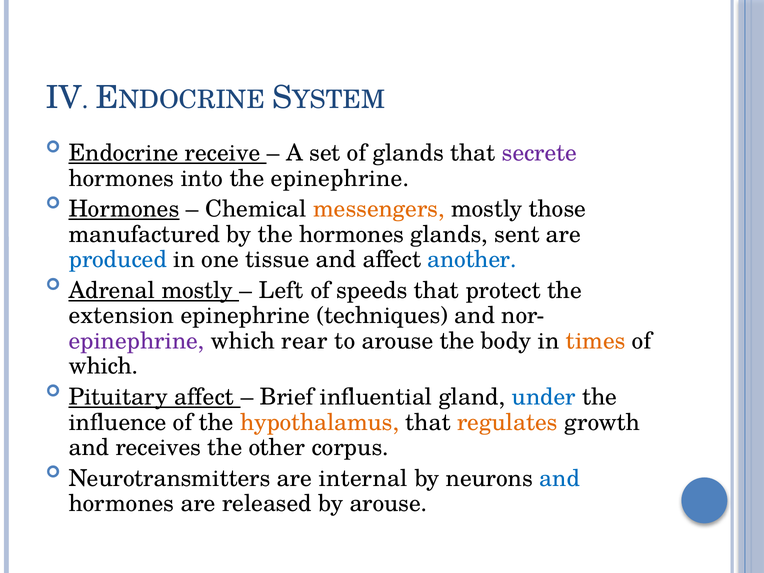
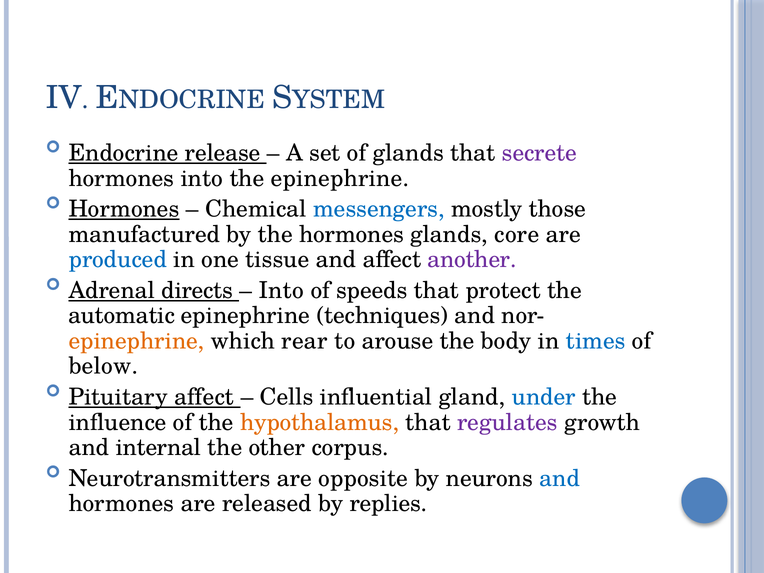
receive: receive -> release (223, 153)
messengers colour: orange -> blue (379, 209)
sent: sent -> core (517, 234)
another colour: blue -> purple (472, 260)
Adrenal mostly: mostly -> directs (197, 291)
Left: Left -> Into (281, 291)
extension: extension -> automatic (122, 316)
epinephrine colour: purple -> orange (137, 341)
times colour: orange -> blue (596, 341)
which: which -> below (103, 366)
Brief: Brief -> Cells (287, 397)
regulates colour: orange -> purple (507, 422)
receives: receives -> internal (158, 448)
internal: internal -> opposite (363, 478)
by arouse: arouse -> replies (388, 504)
